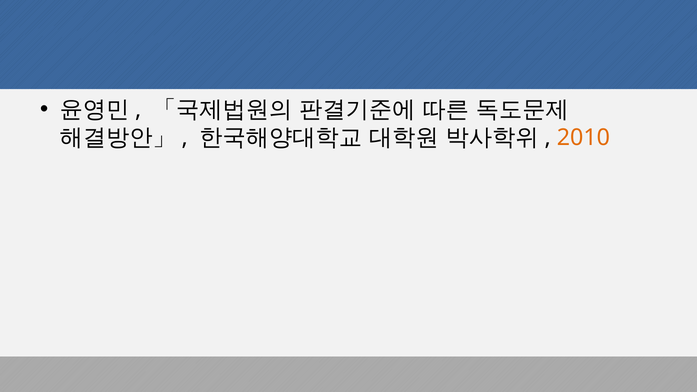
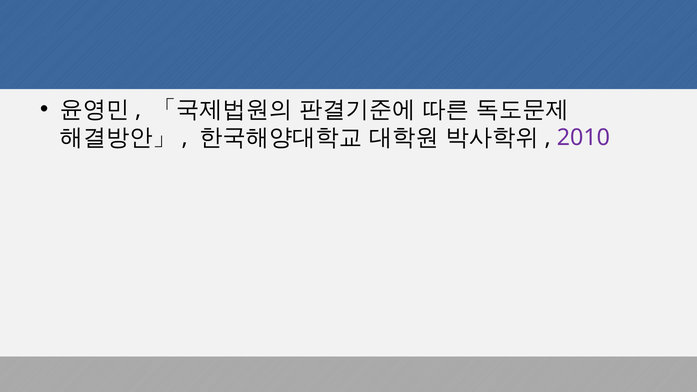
2010 colour: orange -> purple (583, 138)
